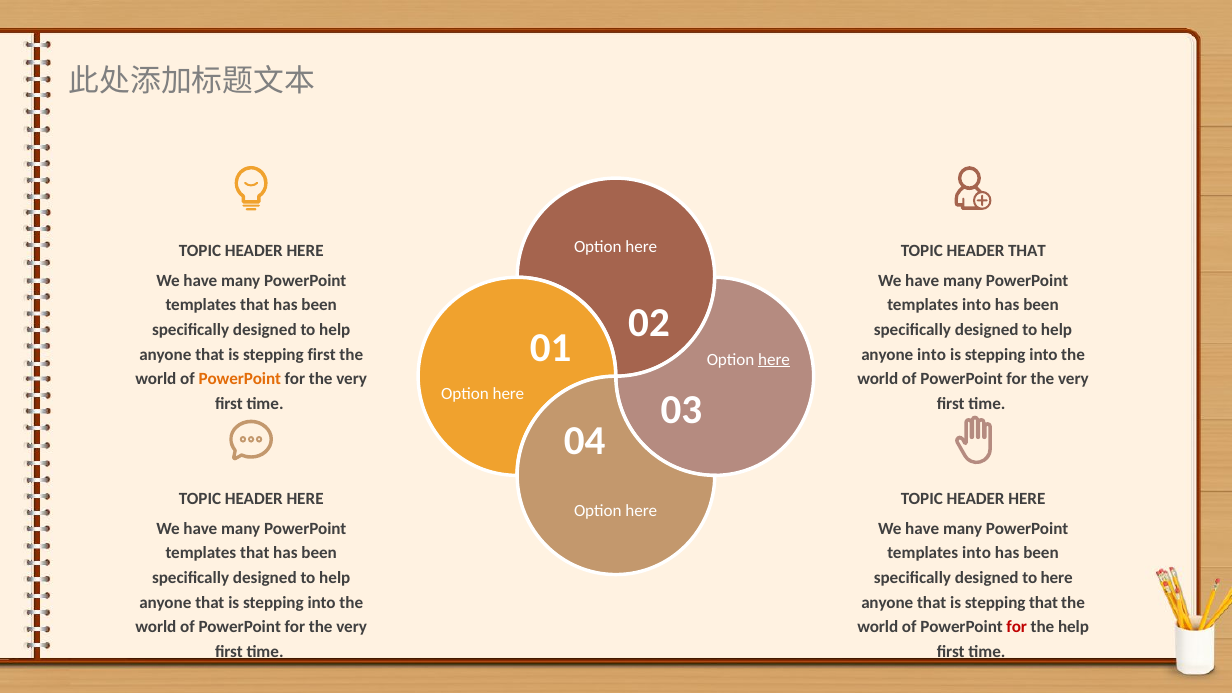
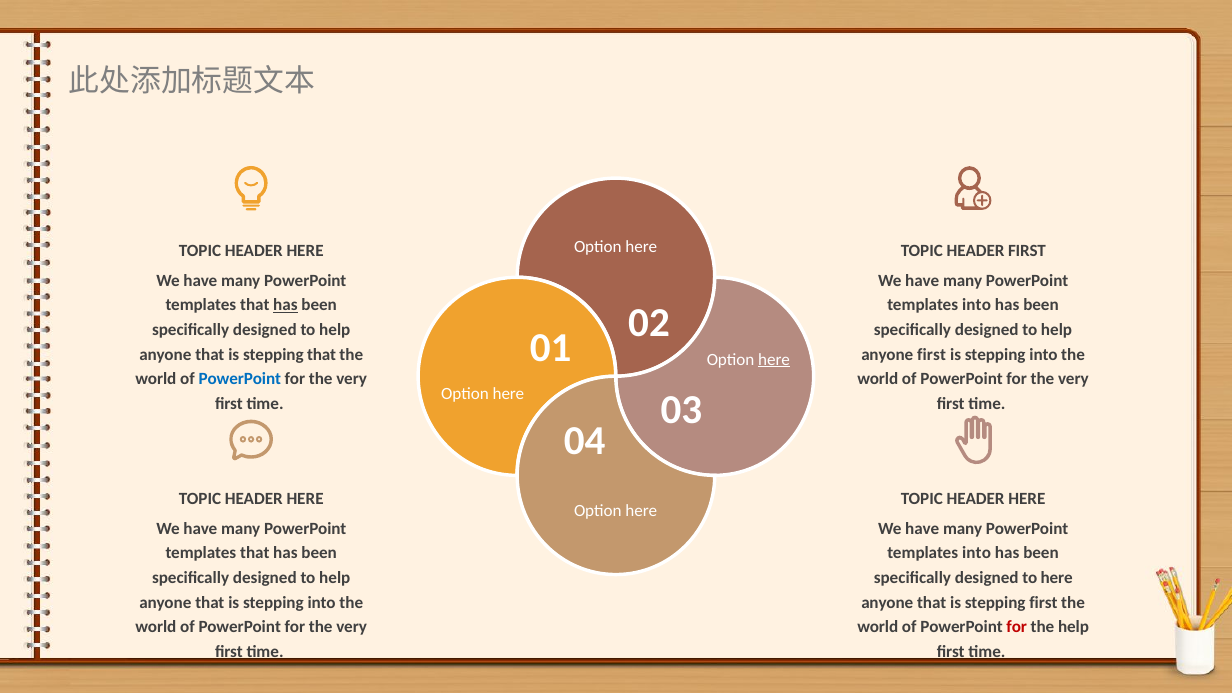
HEADER THAT: THAT -> FIRST (1027, 251)
has underline: none -> present (285, 305)
stepping first: first -> that (322, 354)
anyone into: into -> first (932, 354)
PowerPoint colour: orange -> blue (240, 379)
stepping that: that -> first (1043, 602)
